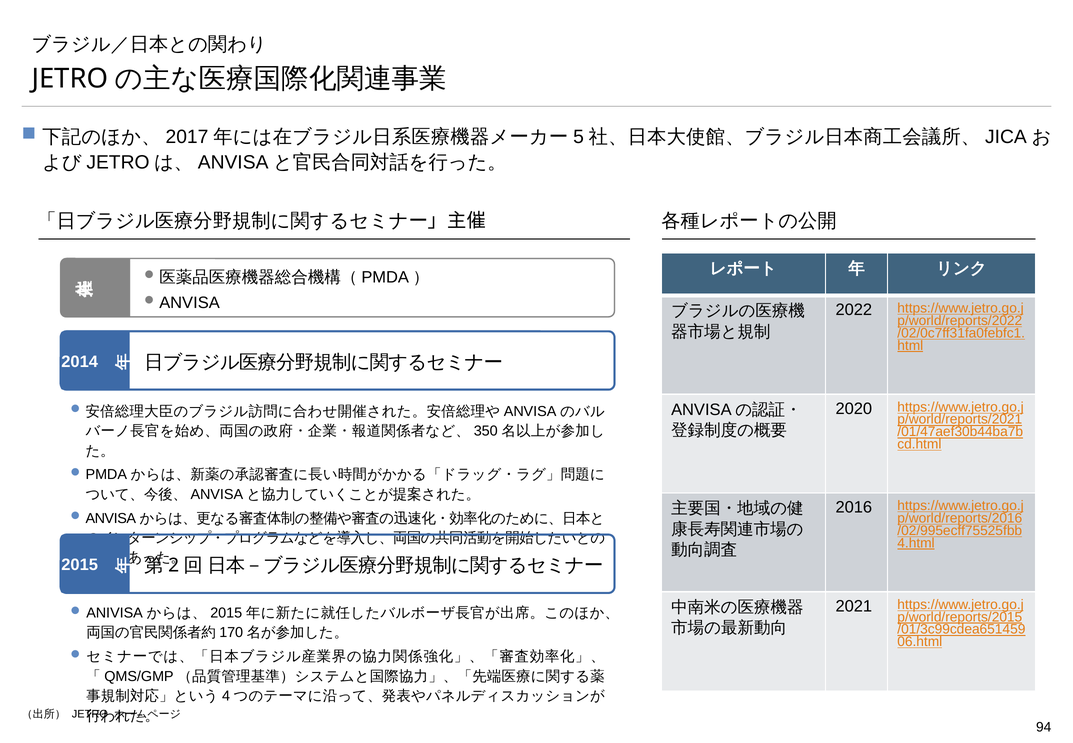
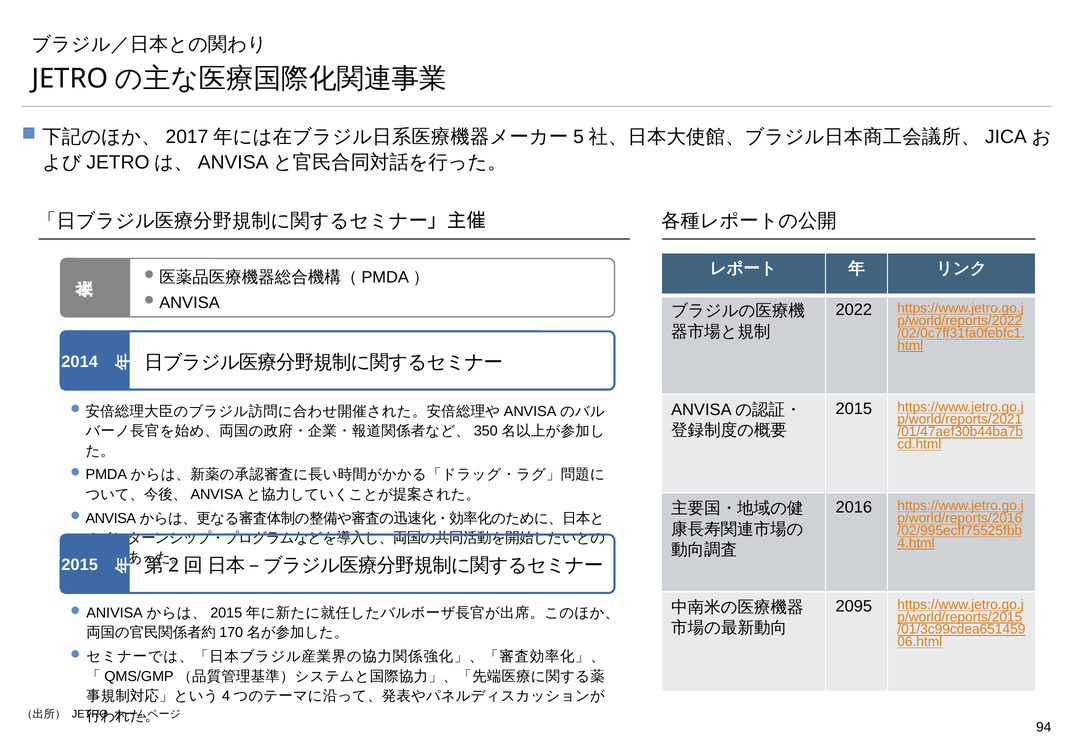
2020: 2020 -> 2015 (854, 409)
2021: 2021 -> 2095 (854, 606)
